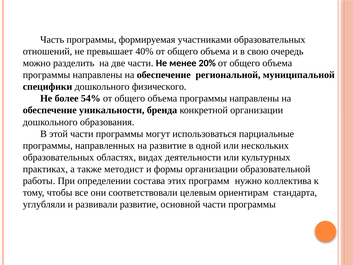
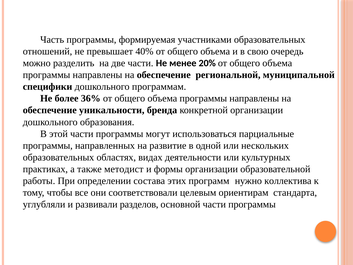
физического: физического -> программам (159, 87)
54%: 54% -> 36% (91, 98)
развивали развитие: развитие -> разделов (139, 204)
